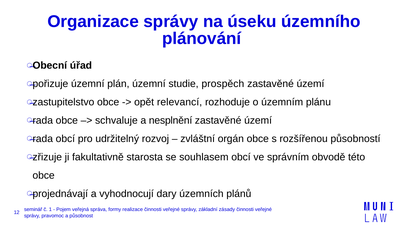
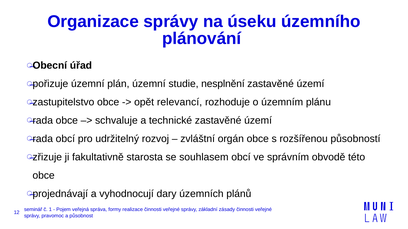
prospěch: prospěch -> nesplnění (223, 84)
nesplnění: nesplnění -> technické (171, 121)
